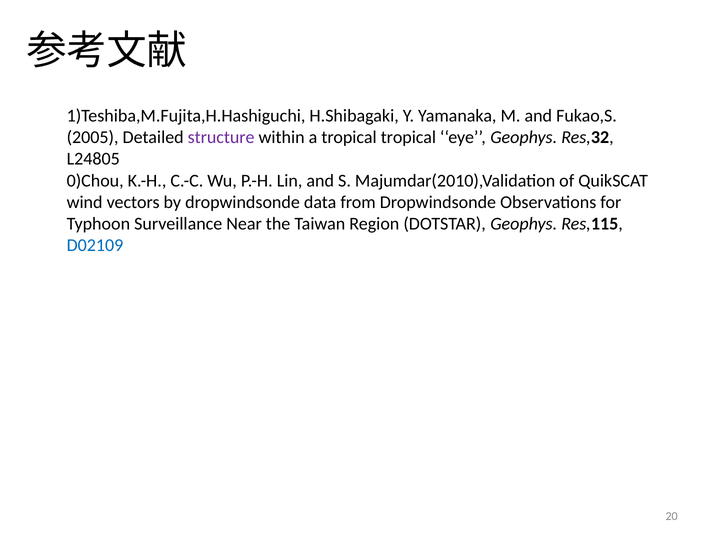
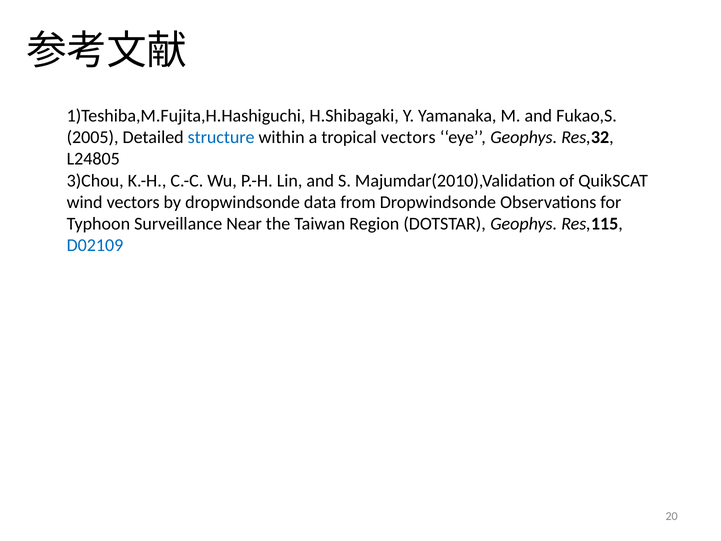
structure colour: purple -> blue (221, 137)
tropical tropical: tropical -> vectors (408, 137)
0)Chou: 0)Chou -> 3)Chou (95, 181)
